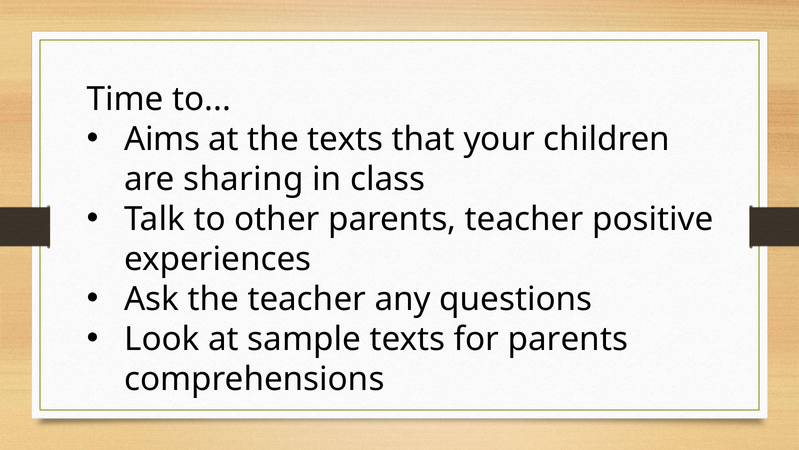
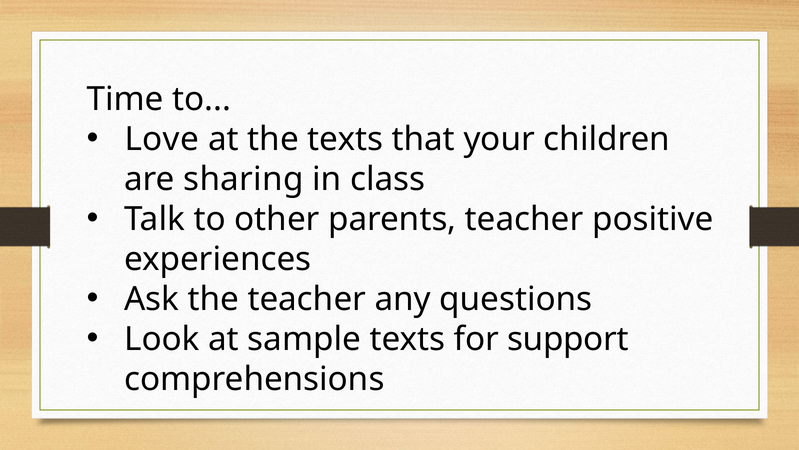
Aims: Aims -> Love (162, 139)
for parents: parents -> support (568, 339)
